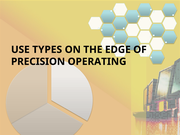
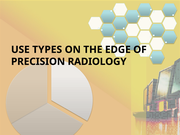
OPERATING: OPERATING -> RADIOLOGY (97, 62)
